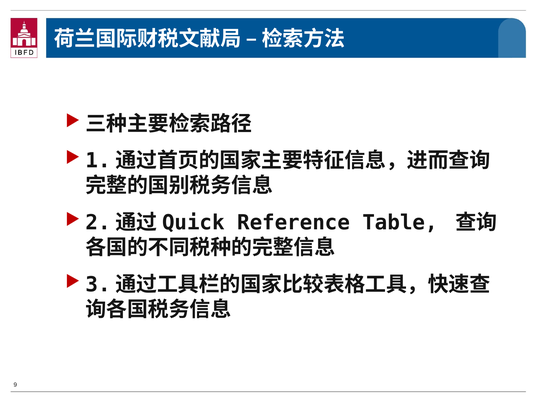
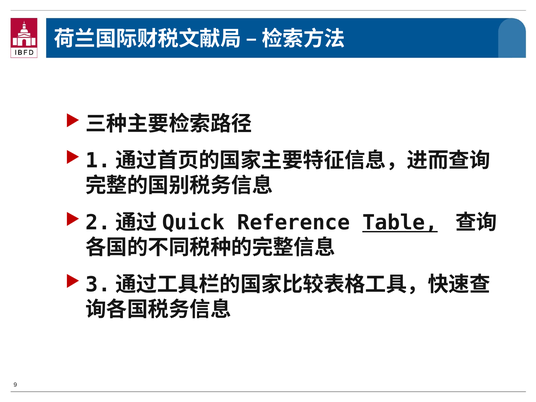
Table underline: none -> present (400, 223)
